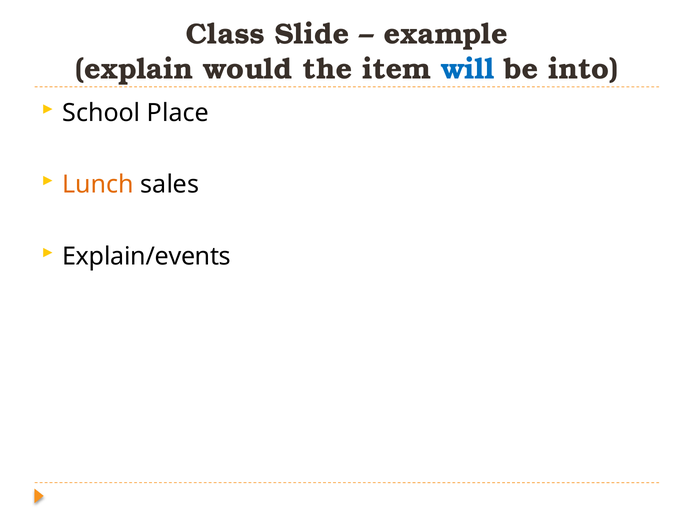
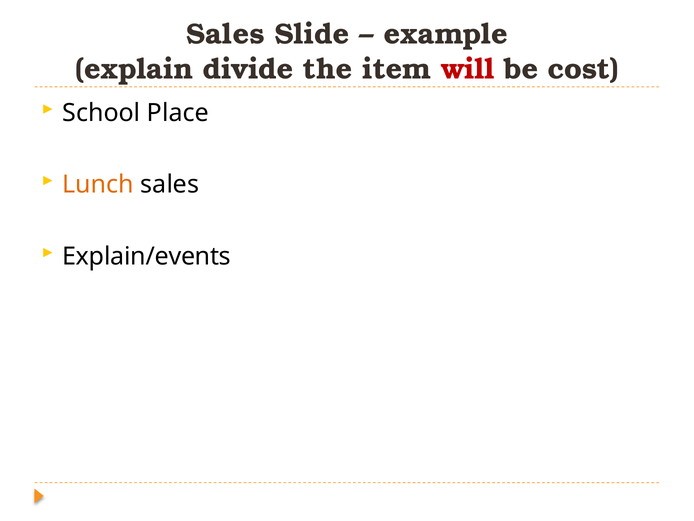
Class: Class -> Sales (225, 34)
would: would -> divide (248, 69)
will colour: blue -> red (468, 69)
into: into -> cost (584, 69)
